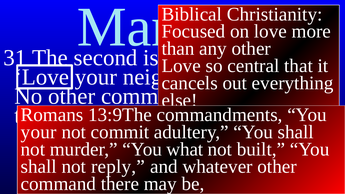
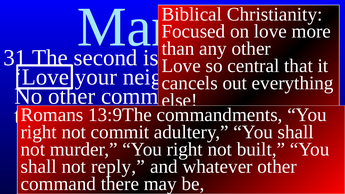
your: your -> right (39, 132)
murder You what: what -> right (185, 149)
